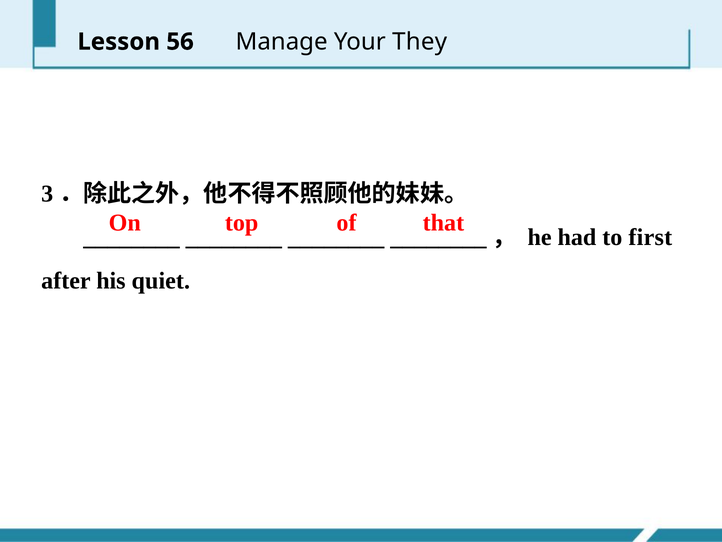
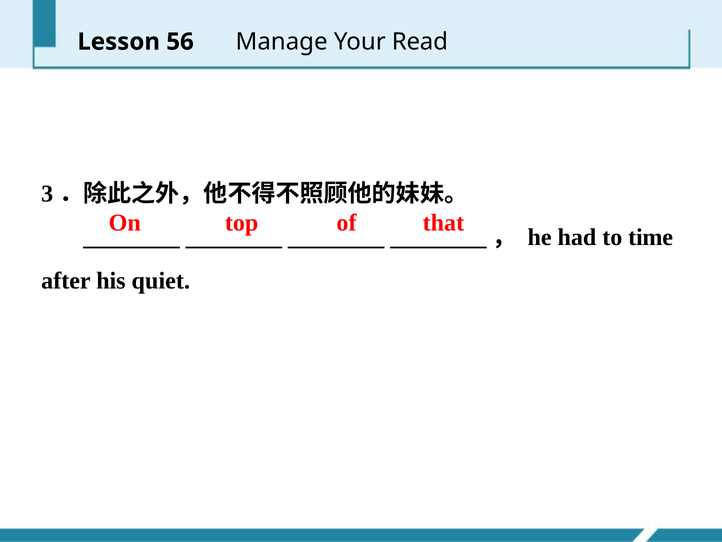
They: They -> Read (420, 42)
first: first -> time (651, 237)
